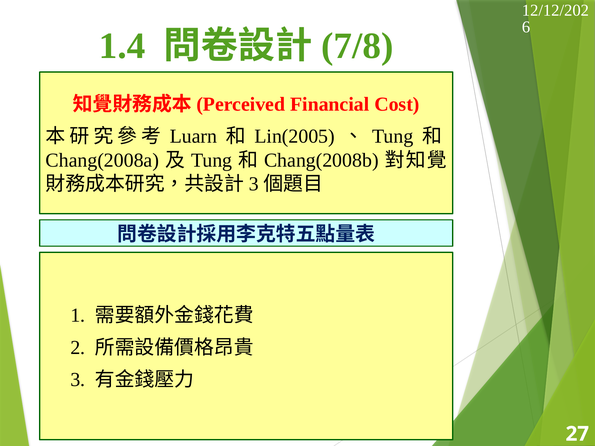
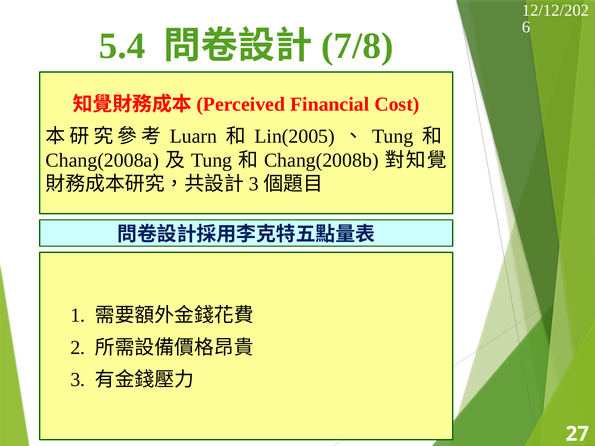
1.4: 1.4 -> 5.4 (122, 46)
